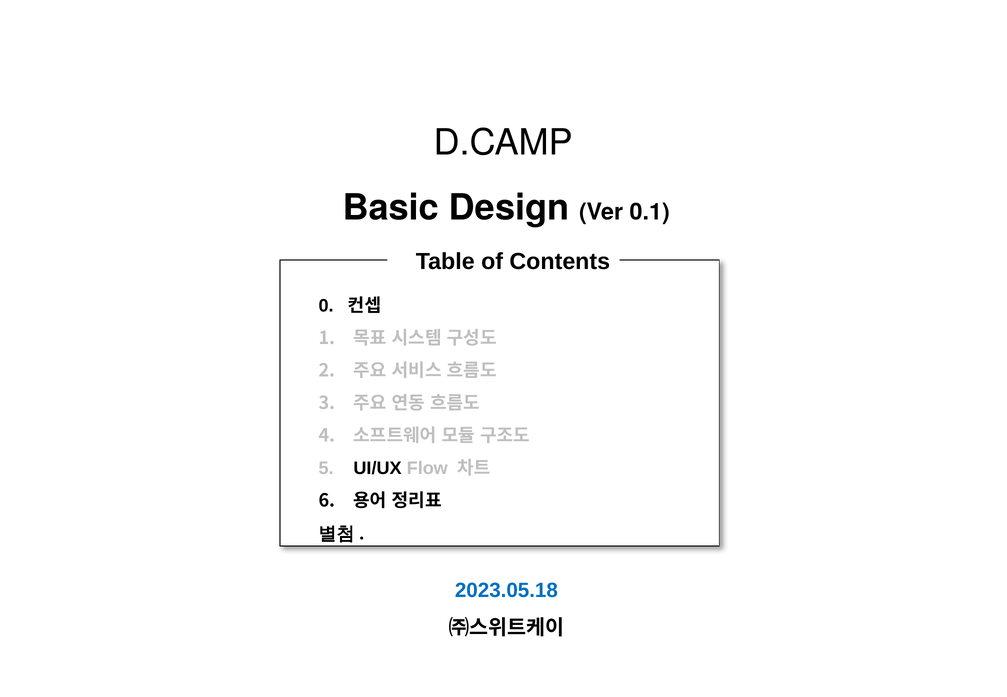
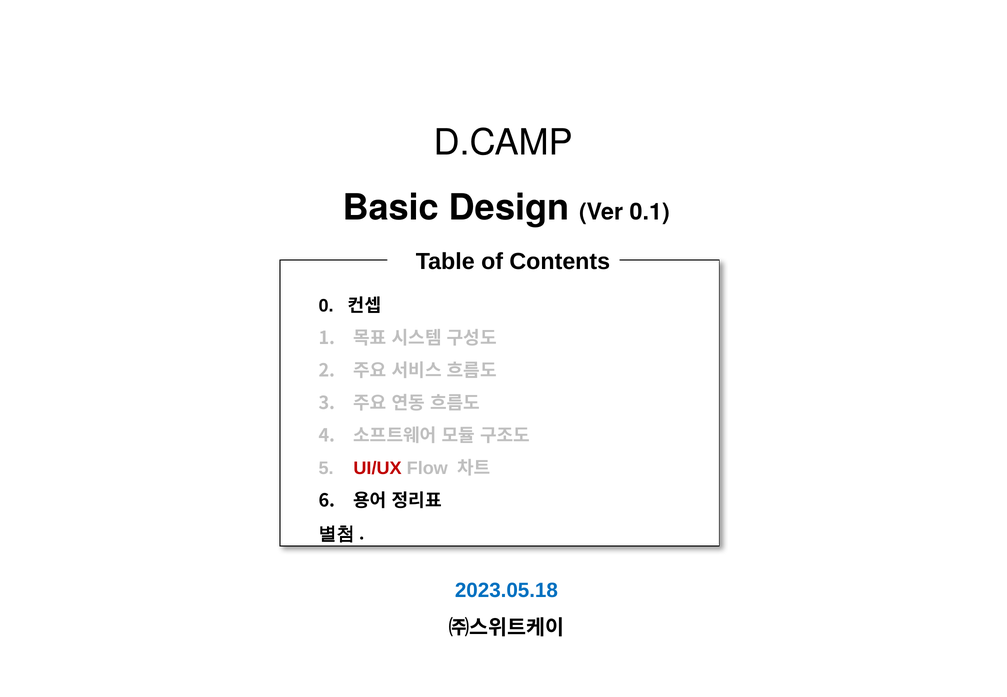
UI/UX colour: black -> red (378, 468)
